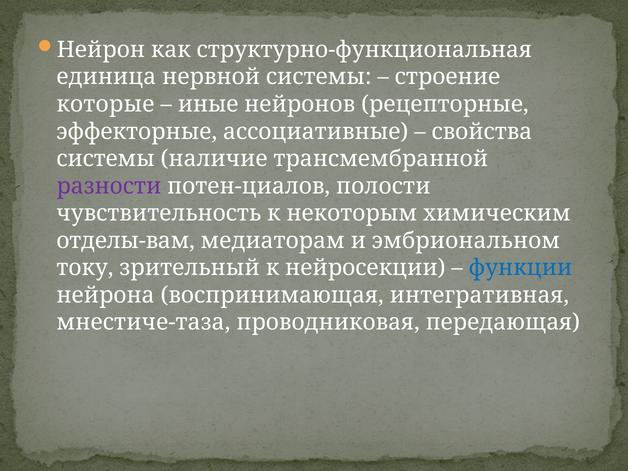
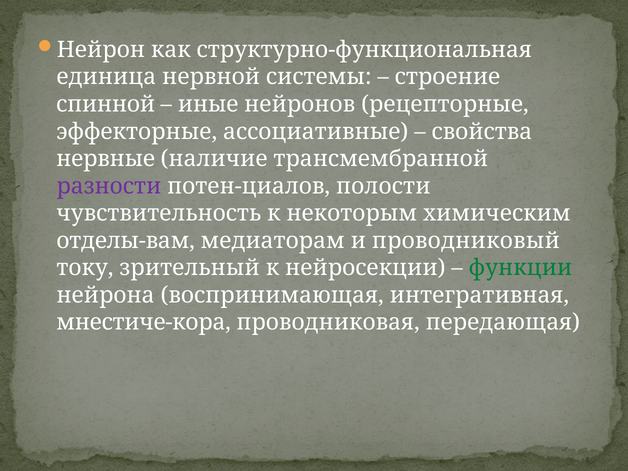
которые: которые -> спинной (106, 104)
системы: системы -> нервные (106, 159)
эмбриональном: эмбриональном -> проводниковый (466, 241)
функции colour: blue -> green (520, 268)
мнестиче-таза: мнестиче-таза -> мнестиче-кора (144, 322)
